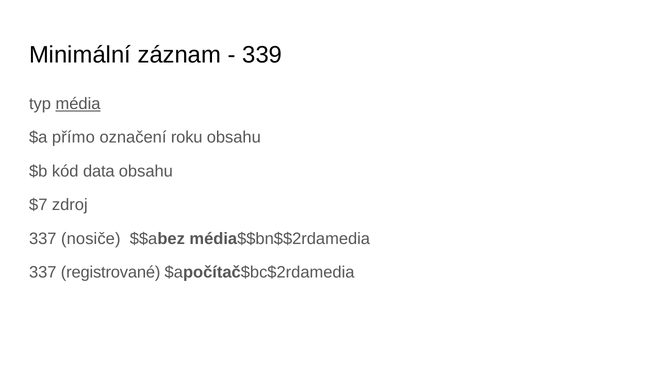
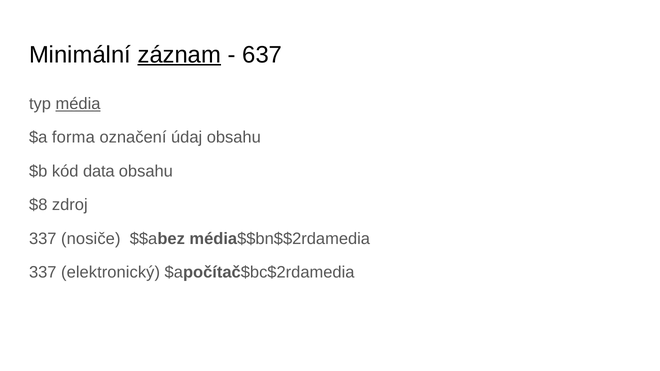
záznam underline: none -> present (179, 55)
339: 339 -> 637 (262, 55)
přímo: přímo -> forma (73, 138)
roku: roku -> údaj (187, 138)
$7: $7 -> $8 (38, 205)
registrované: registrované -> elektronický (111, 273)
